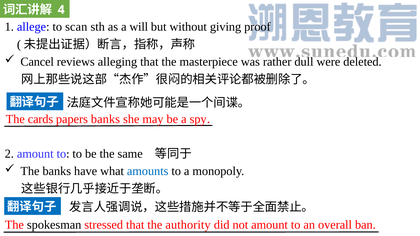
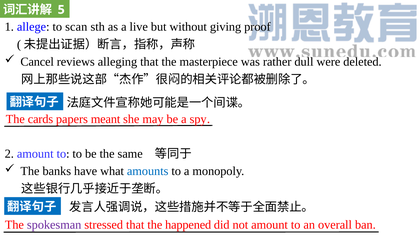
4: 4 -> 5 (61, 10)
will: will -> live (139, 27)
papers banks: banks -> meant (106, 119)
spokesman colour: black -> purple (54, 225)
authority: authority -> happened (188, 225)
